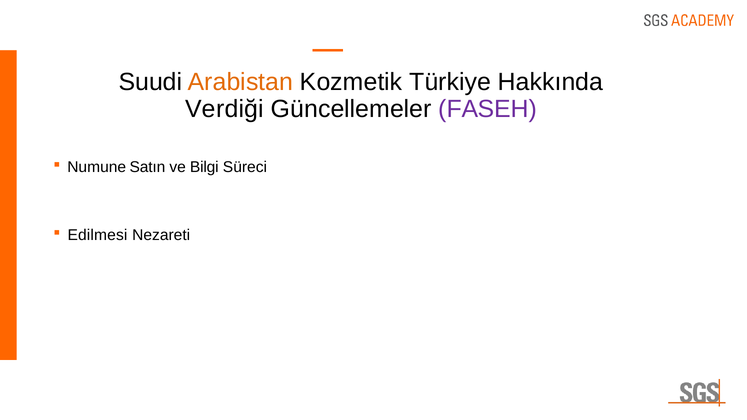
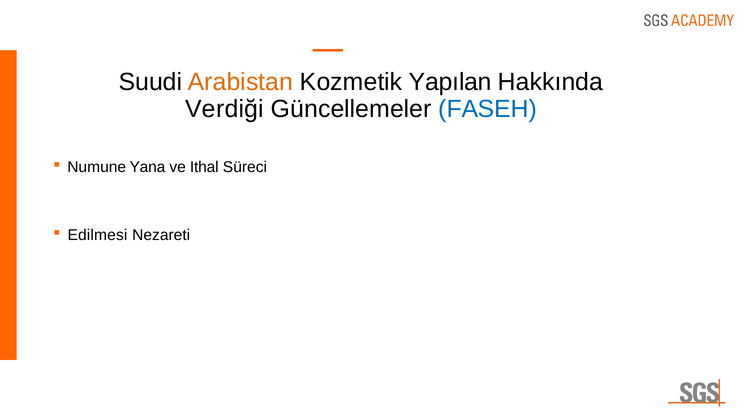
Türkiye: Türkiye -> Yapılan (450, 82)
FASEH colour: purple -> blue (488, 109)
Satın: Satın -> Yana (147, 167)
Bilgi: Bilgi -> Ithal (204, 167)
